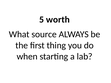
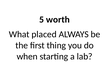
source: source -> placed (44, 34)
